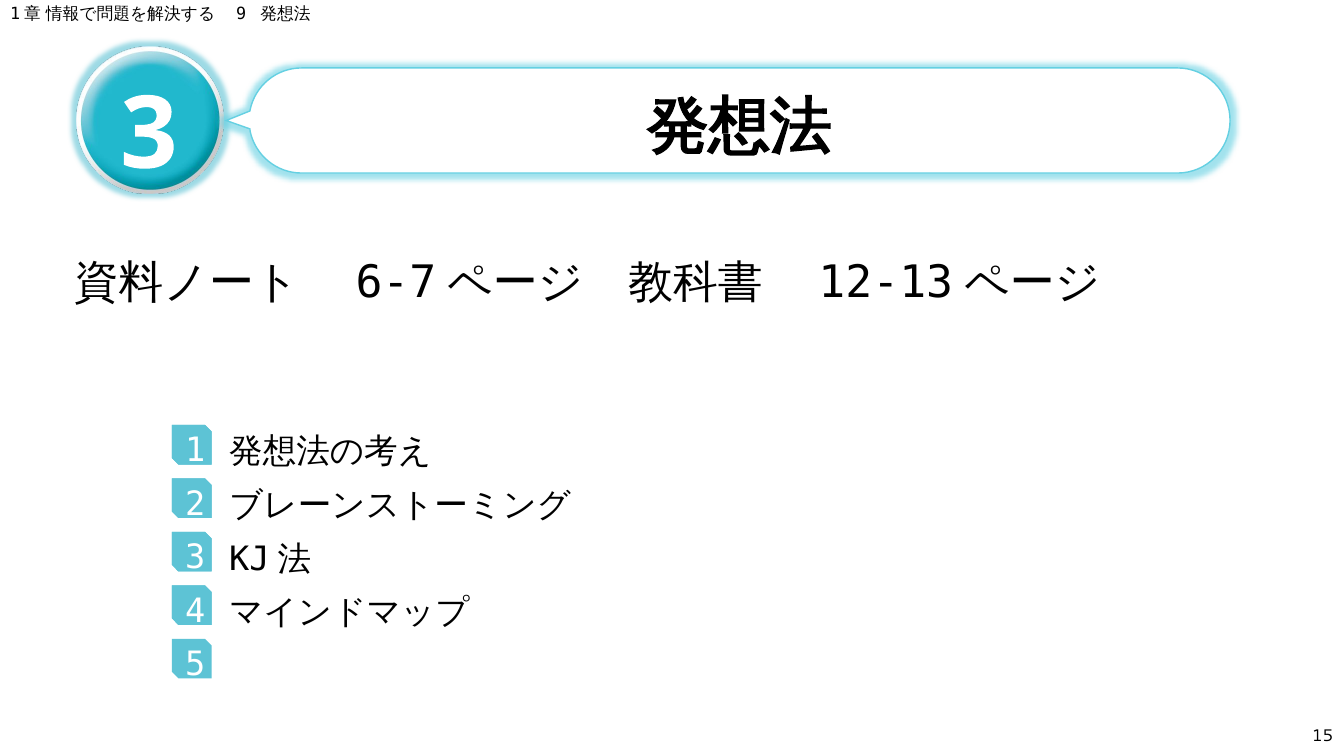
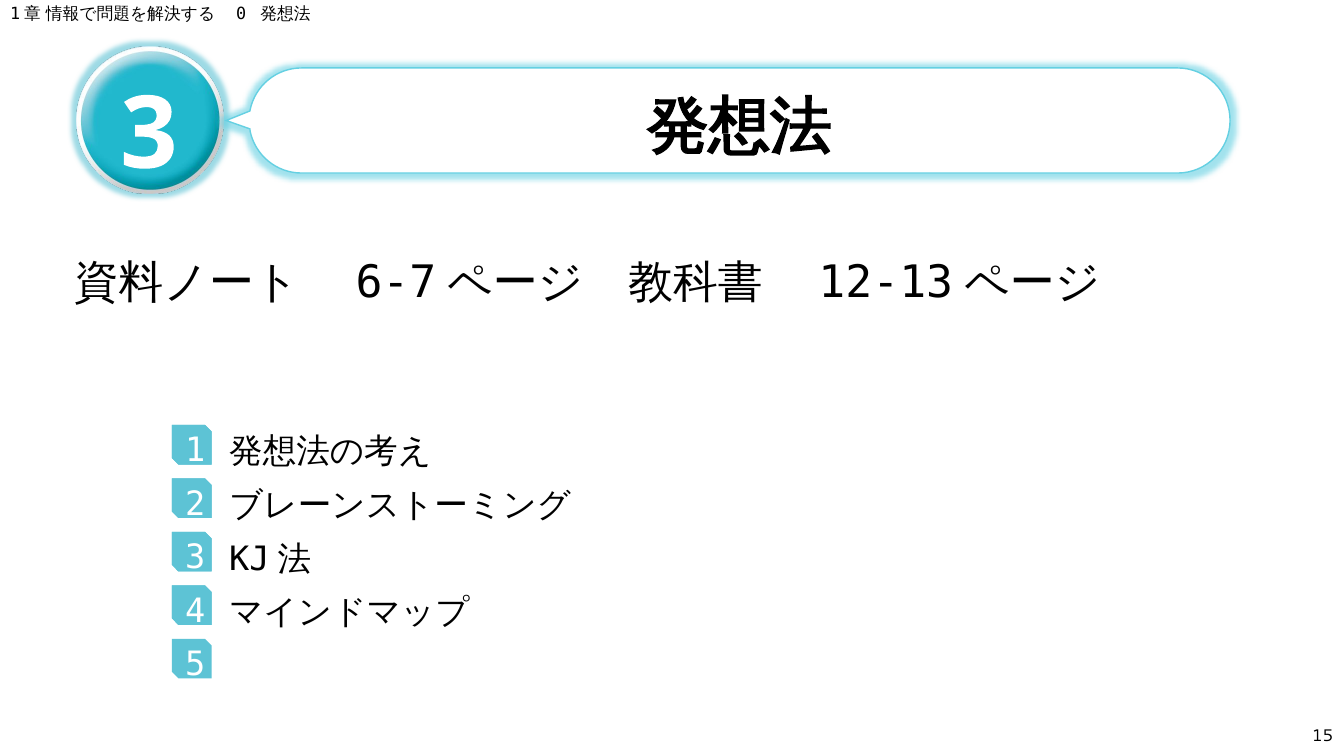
9: 9 -> 0 (241, 14)
